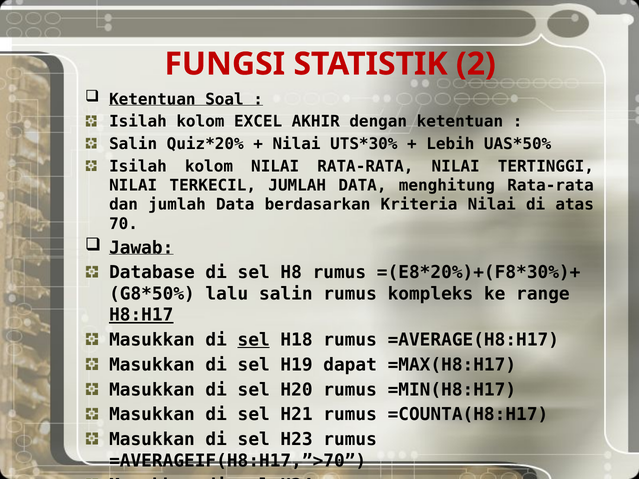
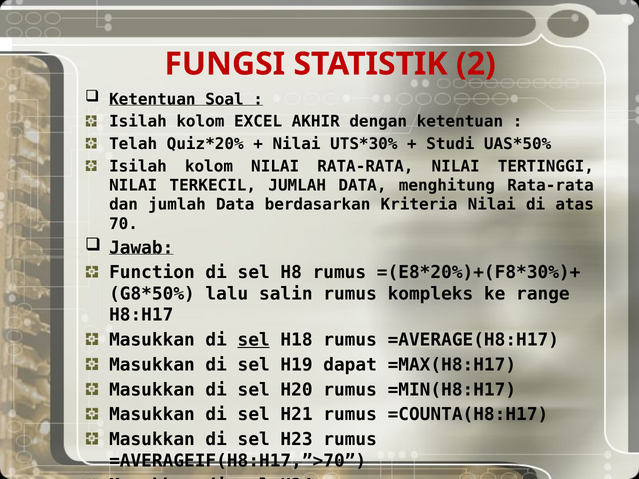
Salin: Salin -> Telah (133, 144)
Lebih: Lebih -> Studi (450, 144)
Database: Database -> Function (152, 273)
H8:H17 underline: present -> none (141, 315)
